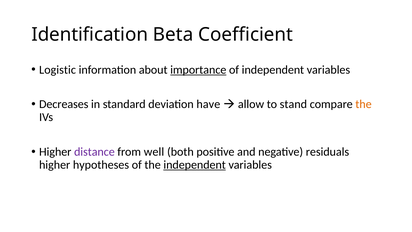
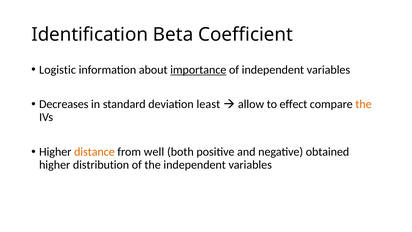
have: have -> least (208, 104)
stand: stand -> effect (293, 104)
distance colour: purple -> orange (94, 152)
residuals: residuals -> obtained (327, 152)
hypotheses: hypotheses -> distribution (101, 165)
independent underline: present -> none (195, 165)
